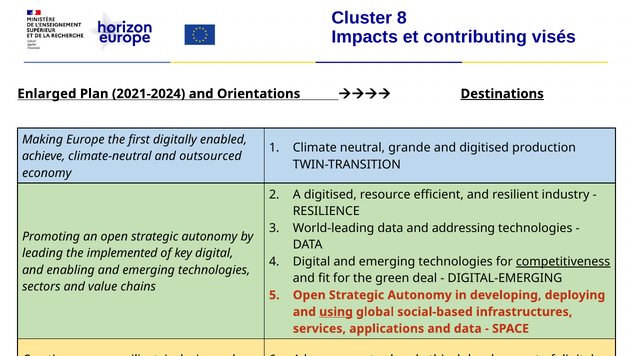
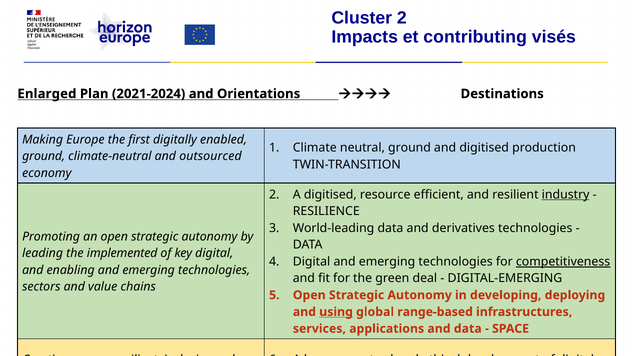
Cluster 8: 8 -> 2 (402, 18)
Destinations underline: present -> none (502, 94)
neutral grande: grande -> ground (410, 148)
achieve: achieve -> ground (44, 156)
industry underline: none -> present (566, 195)
addressing: addressing -> derivatives (463, 228)
social-based: social-based -> range-based (435, 312)
